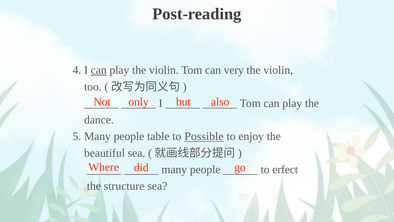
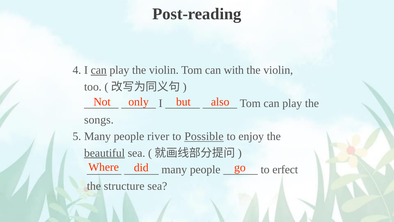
very: very -> with (234, 70)
dance: dance -> songs (99, 120)
table: table -> river (158, 136)
beautiful underline: none -> present (104, 153)
